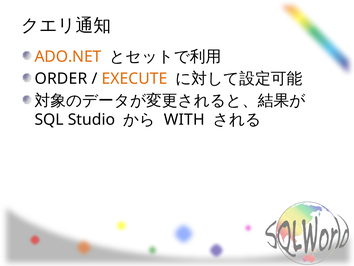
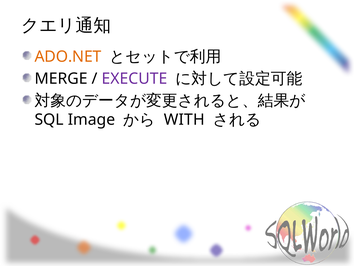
ORDER: ORDER -> MERGE (61, 79)
EXECUTE colour: orange -> purple (134, 79)
Studio: Studio -> Image (91, 119)
